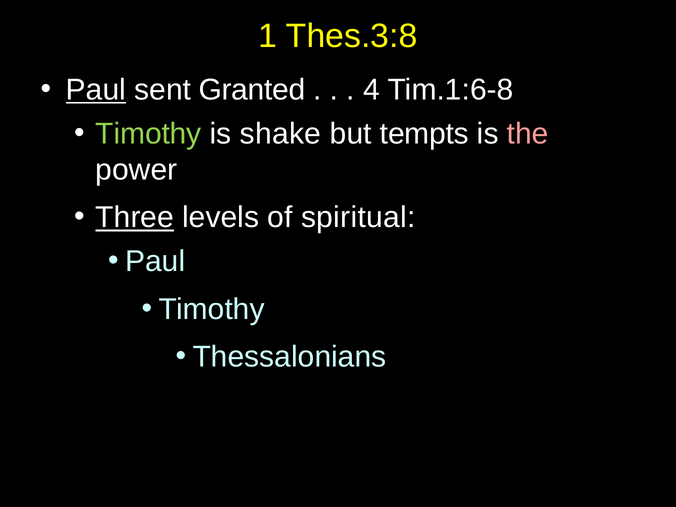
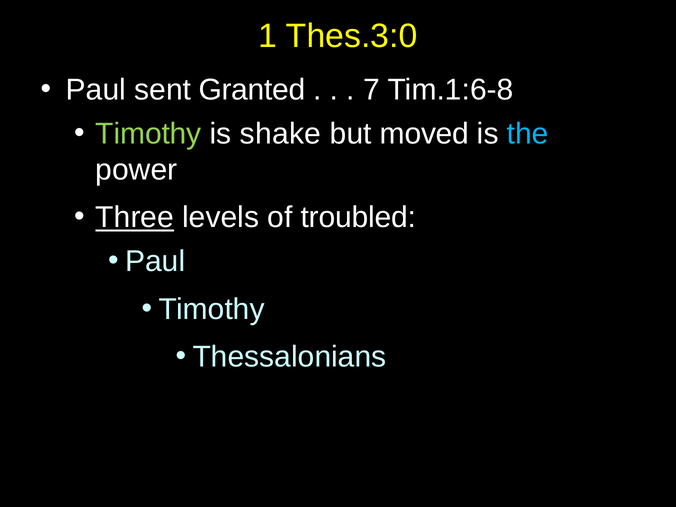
Thes.3:8: Thes.3:8 -> Thes.3:0 (352, 36)
Paul underline: present -> none (96, 90)
4: 4 -> 7 (371, 90)
tempts: tempts -> moved (424, 134)
the colour: pink -> light blue (528, 134)
spiritual: spiritual -> troubled (359, 218)
